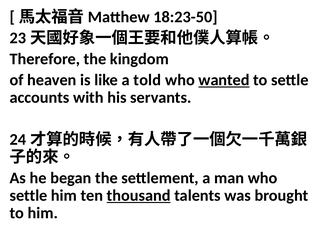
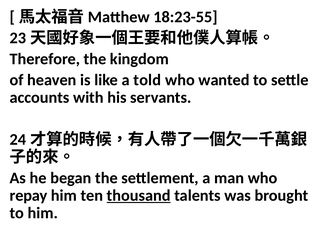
18:23-50: 18:23-50 -> 18:23-55 (186, 17)
wanted underline: present -> none (224, 80)
settle: settle -> repay (29, 196)
